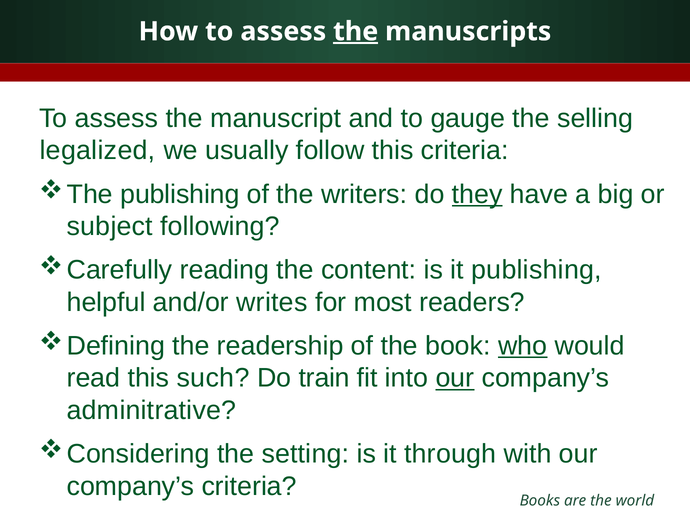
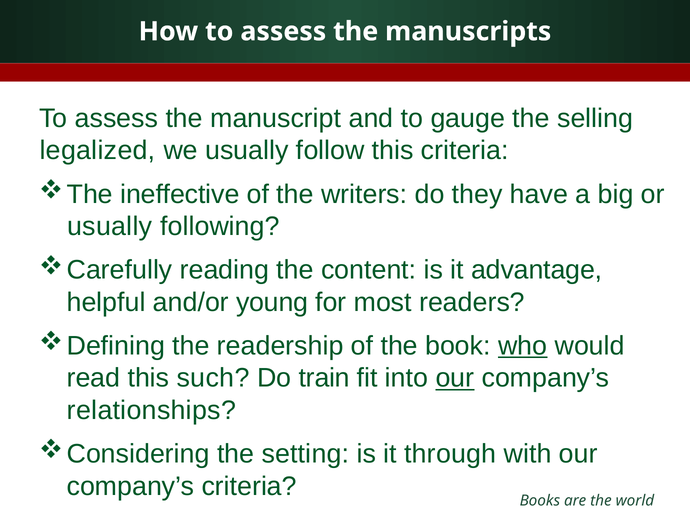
the underline: present -> none (356, 32)
publishing: publishing -> ineffective (180, 194)
they underline: present -> none (477, 194)
subject: subject -> usually (110, 227)
it publishing: publishing -> advantage (537, 270)
writes: writes -> young (272, 303)
adminitrative: adminitrative -> relationships (151, 411)
